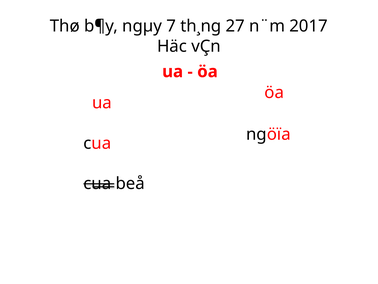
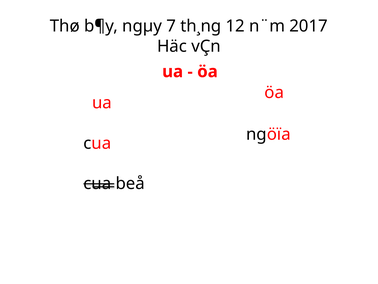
27: 27 -> 12 (235, 26)
